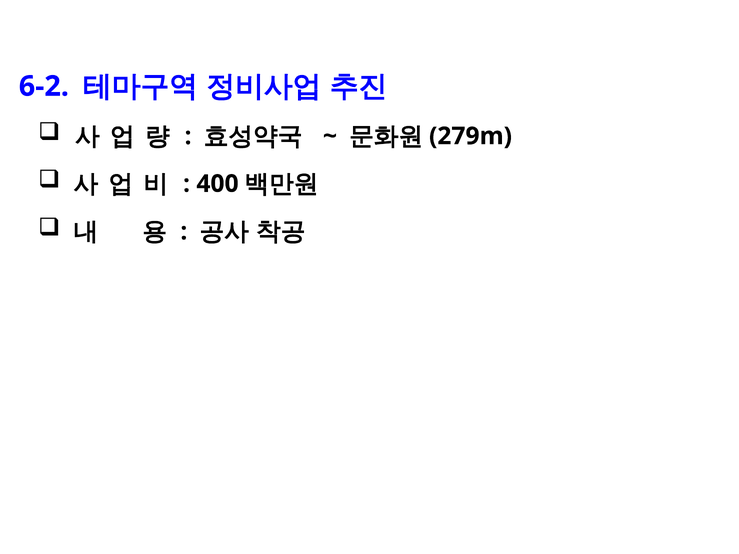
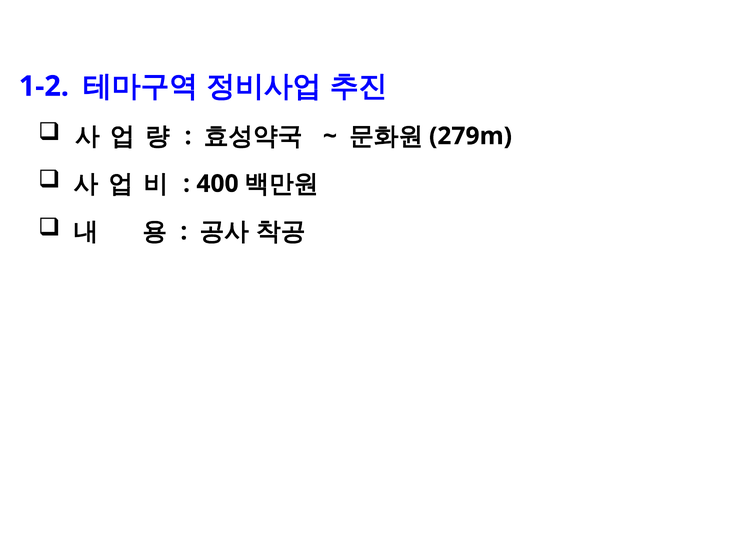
6-2: 6-2 -> 1-2 (44, 86)
